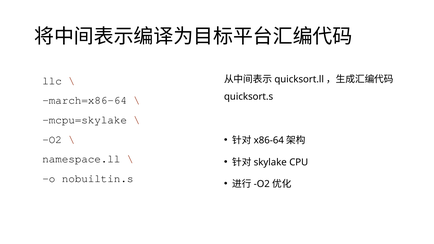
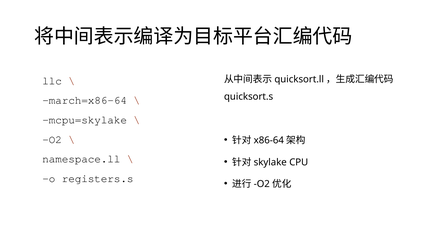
nobuiltin.s: nobuiltin.s -> registers.s (98, 179)
